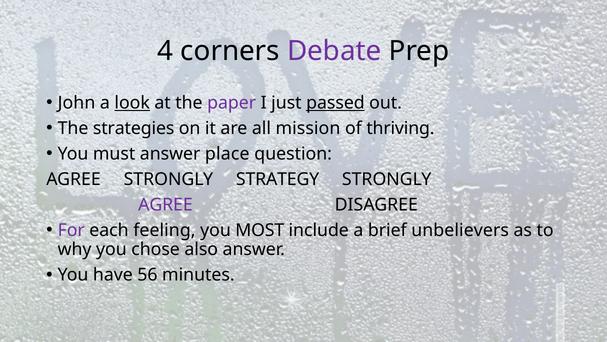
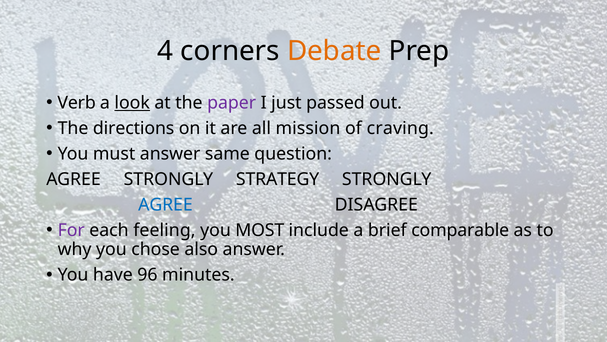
Debate colour: purple -> orange (334, 51)
John: John -> Verb (77, 103)
passed underline: present -> none (335, 103)
strategies: strategies -> directions (134, 128)
thriving: thriving -> craving (400, 128)
place: place -> same (227, 154)
AGREE colour: purple -> blue (165, 204)
unbelievers: unbelievers -> comparable (460, 230)
56: 56 -> 96 (147, 274)
